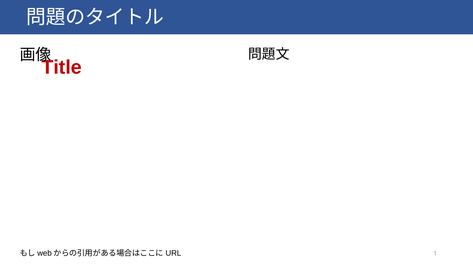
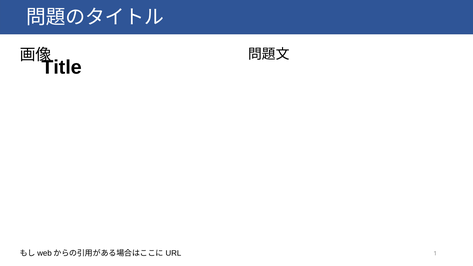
Title colour: red -> black (62, 67)
